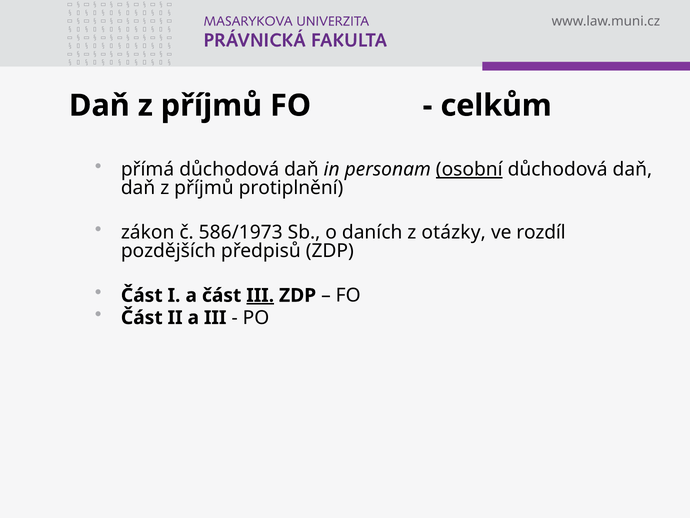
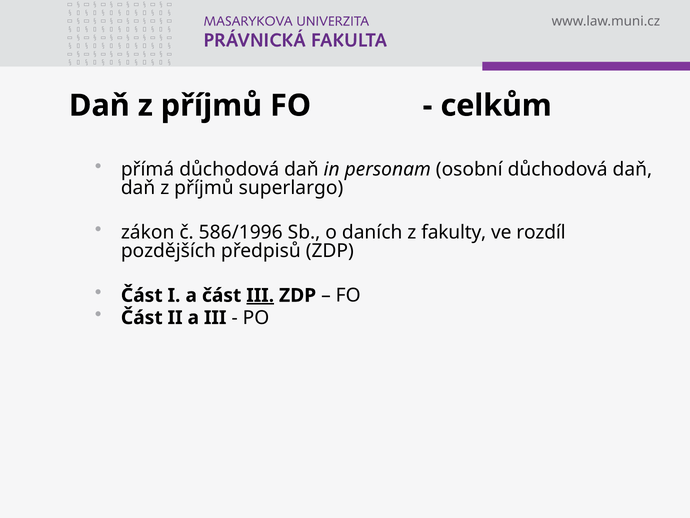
osobní underline: present -> none (469, 169)
protiplnění: protiplnění -> superlargo (291, 188)
586/1973: 586/1973 -> 586/1996 (241, 232)
otázky: otázky -> fakulty (454, 232)
